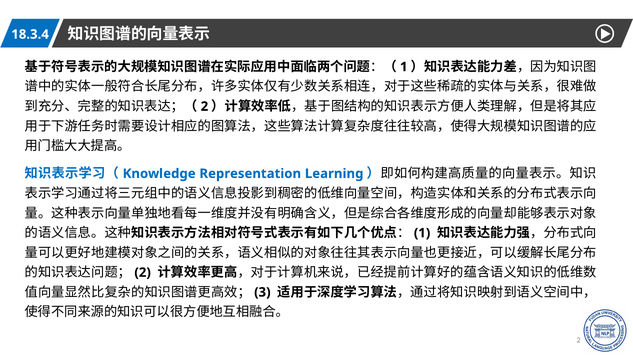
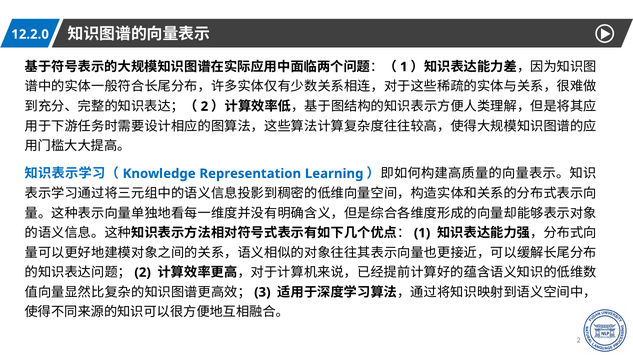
18.3.4: 18.3.4 -> 12.2.0 (30, 34)
